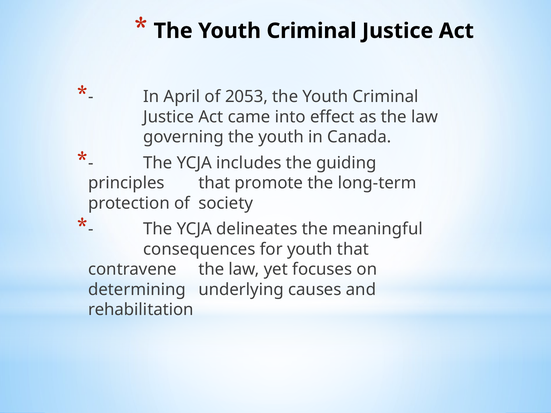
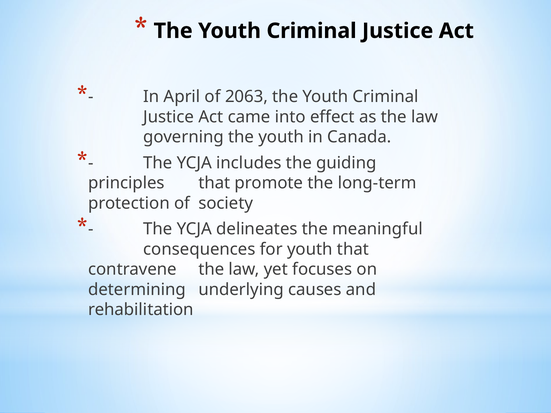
2053: 2053 -> 2063 (246, 97)
